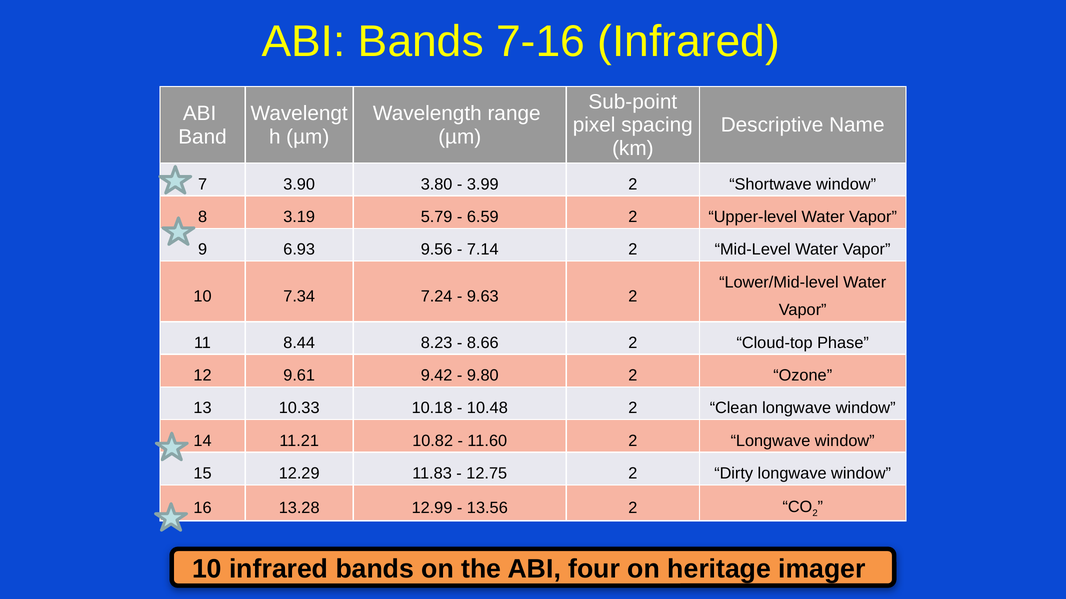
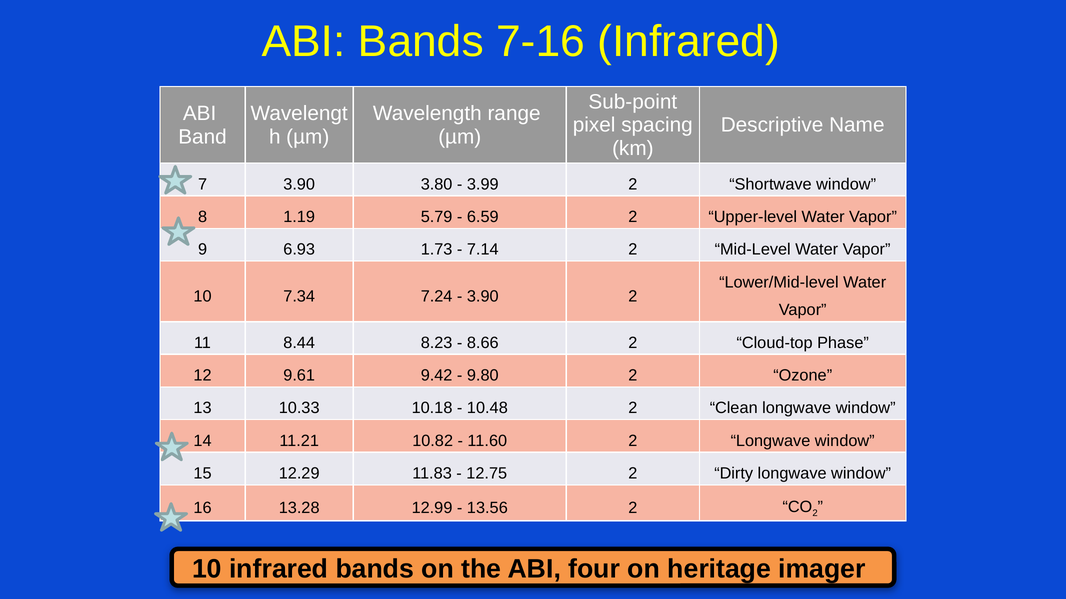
3.19: 3.19 -> 1.19 (299, 217)
9.56: 9.56 -> 1.73 (437, 250)
9.63: 9.63 -> 3.90 (483, 296)
